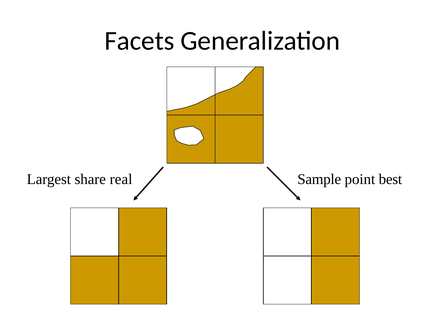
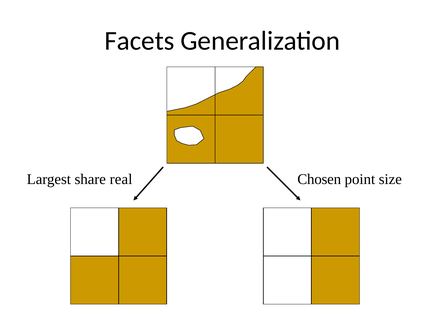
Sample: Sample -> Chosen (319, 179)
best: best -> size (390, 179)
